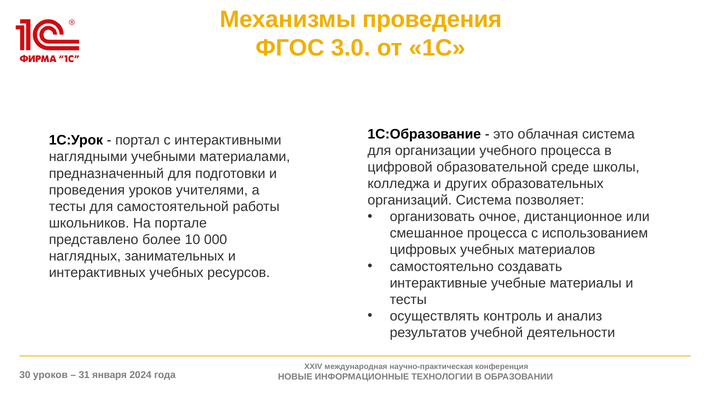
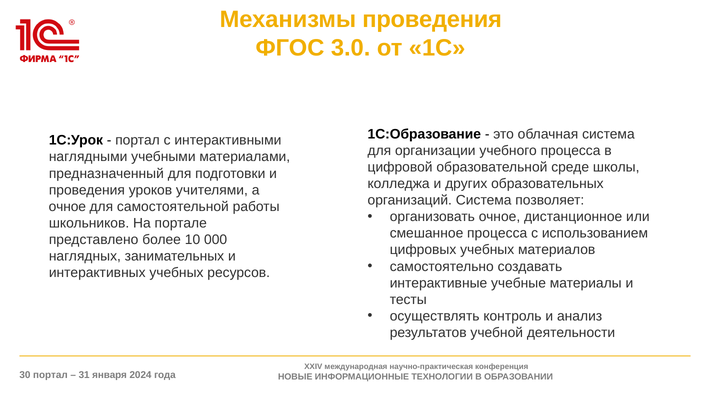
тесты: тесты -> очное (67, 207)
30 уроков: уроков -> портал (50, 376)
